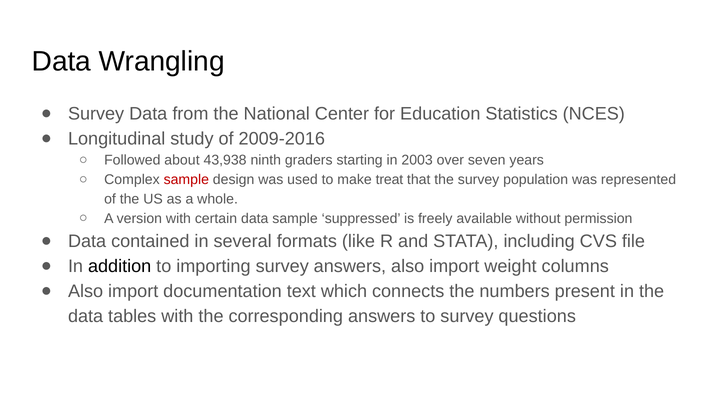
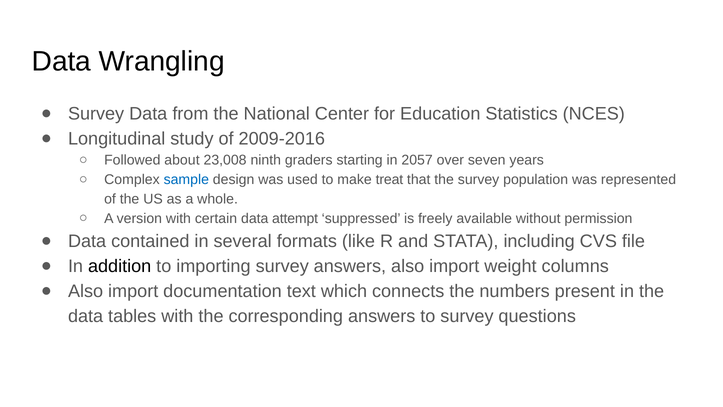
43,938: 43,938 -> 23,008 (225, 160)
2003: 2003 -> 2057 (417, 160)
sample colour: red -> blue (186, 180)
data sample: sample -> attempt (295, 218)
